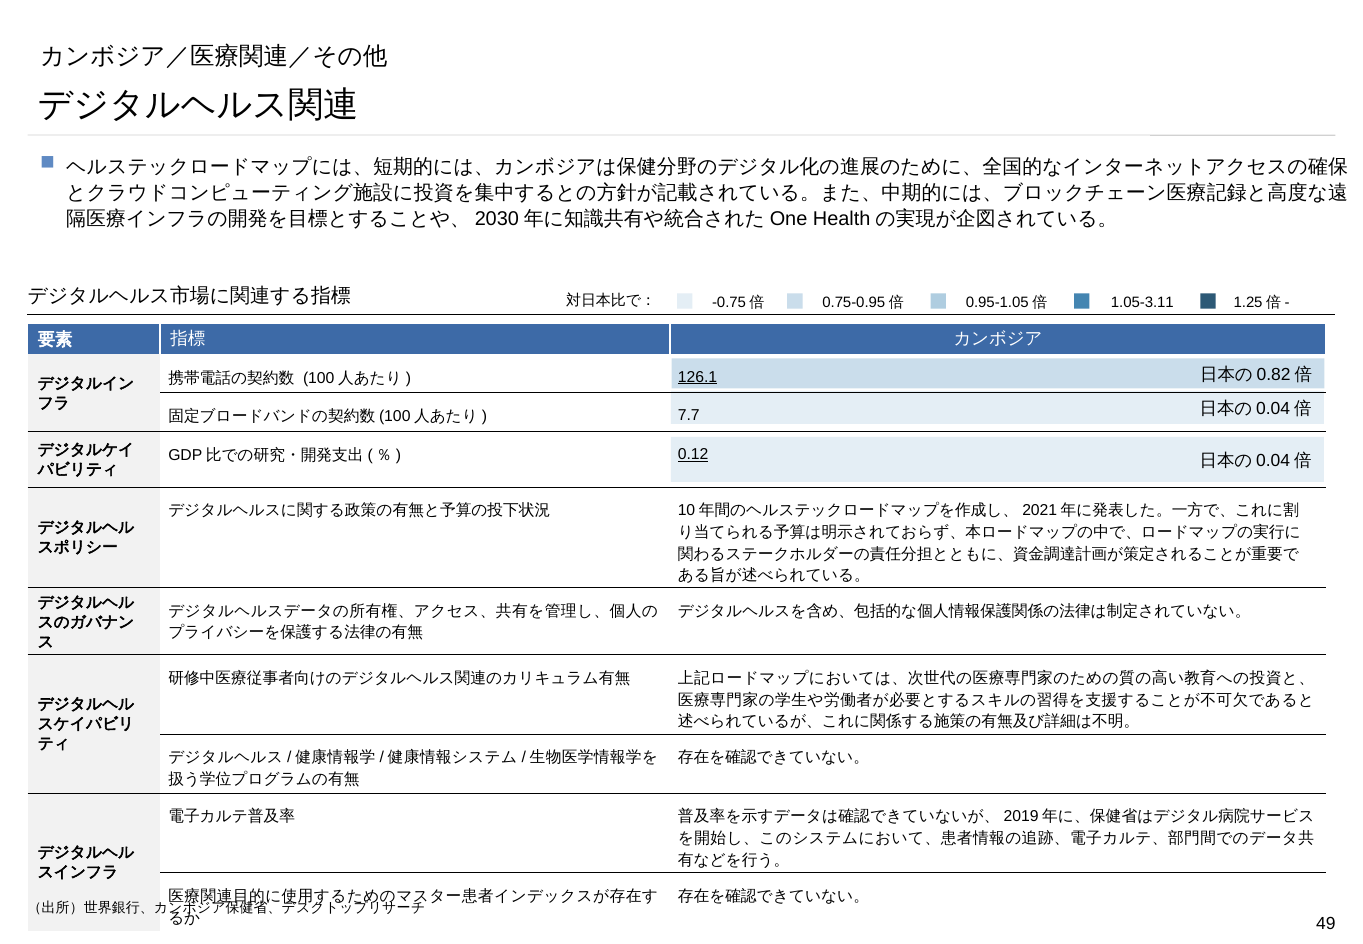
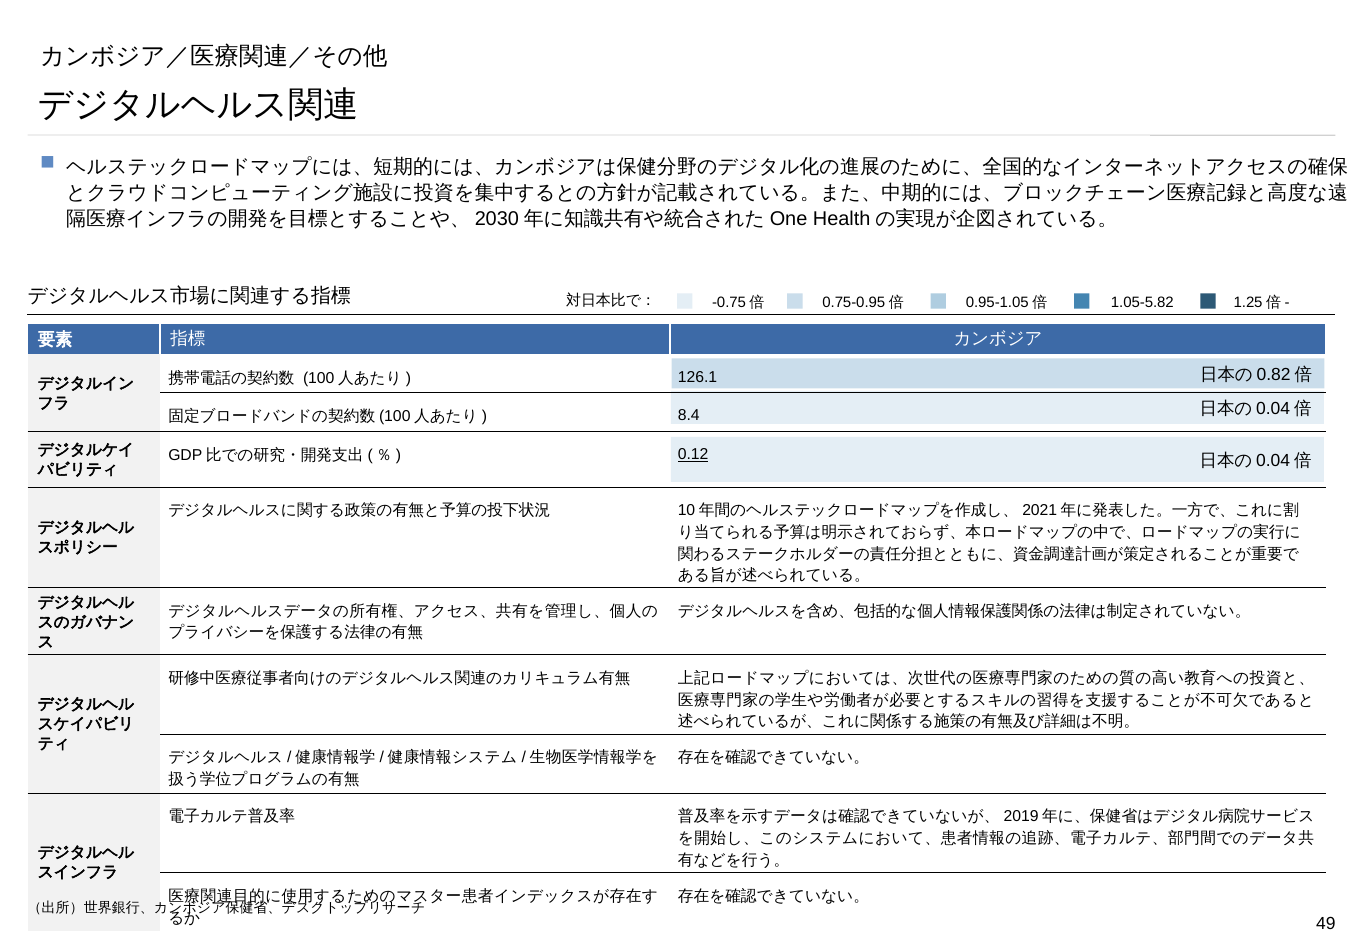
1.05-3.11: 1.05-3.11 -> 1.05-5.82 (1142, 302)
126.1 underline: present -> none (697, 377)
7.7: 7.7 -> 8.4 (689, 415)
